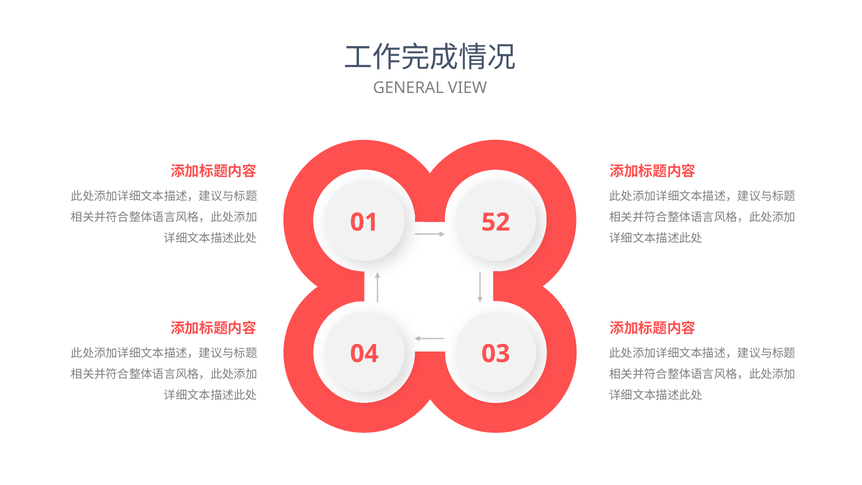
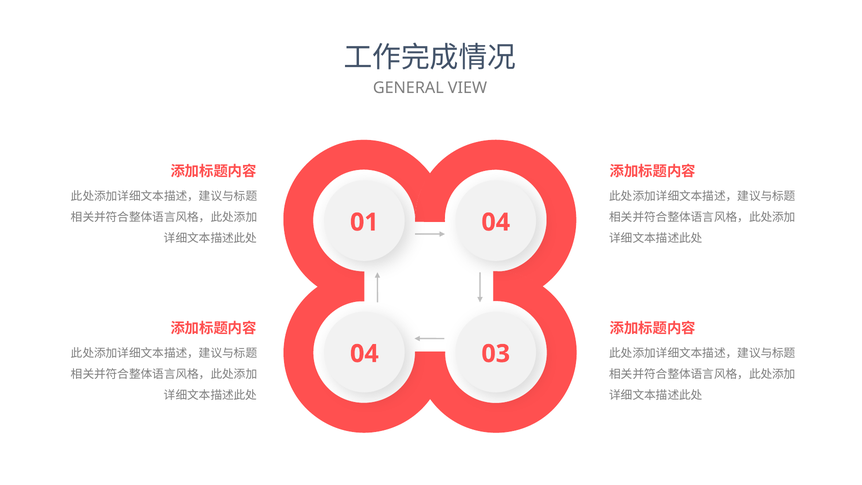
01 52: 52 -> 04 (496, 222)
